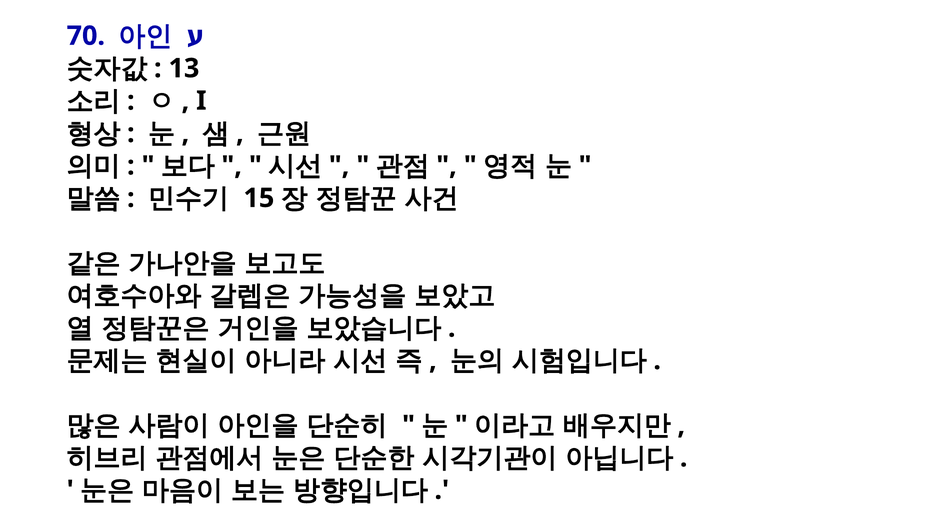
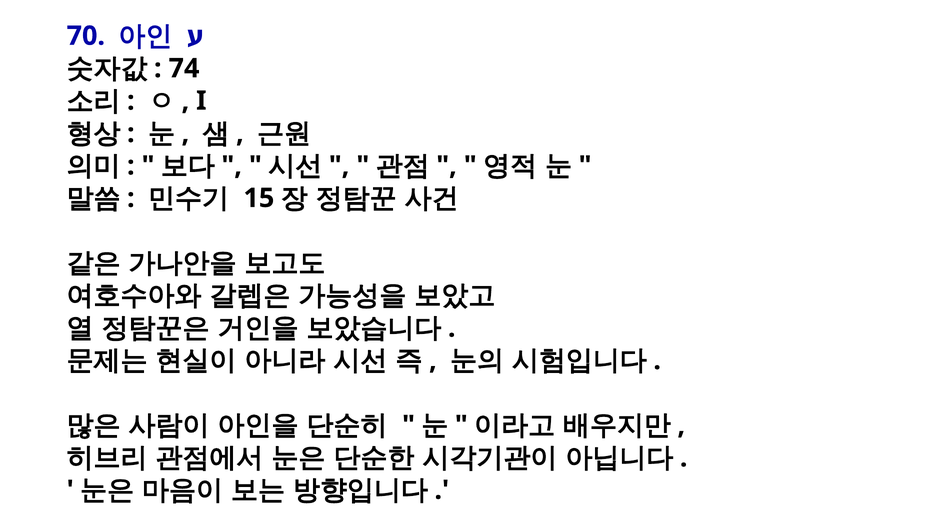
13: 13 -> 74 (184, 68)
